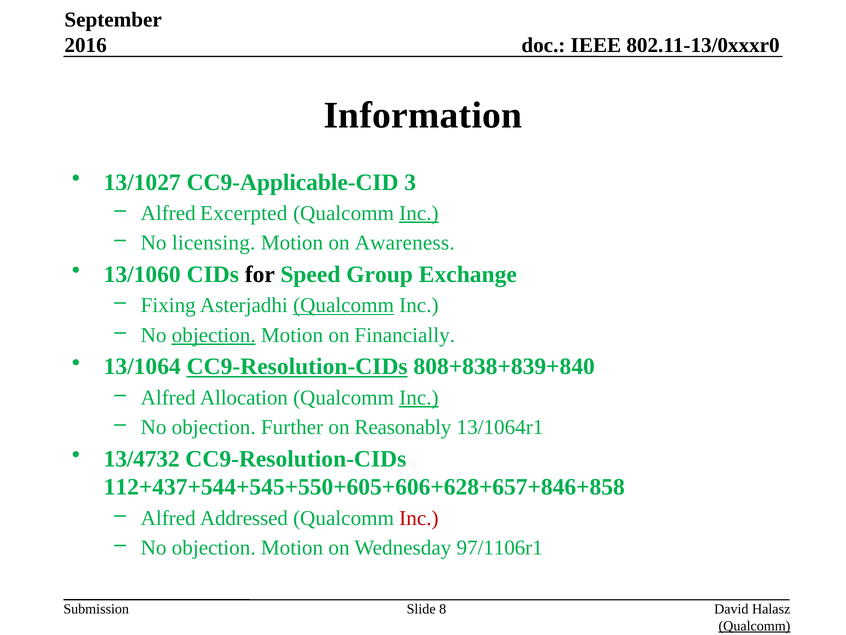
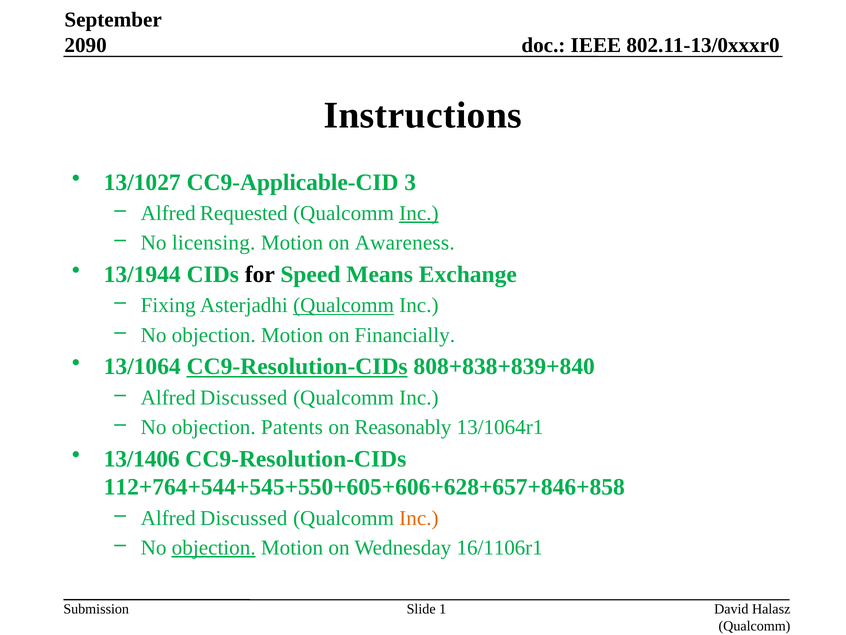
2016: 2016 -> 2090 (86, 45)
Information: Information -> Instructions (423, 115)
Excerpted: Excerpted -> Requested (244, 213)
13/1060: 13/1060 -> 13/1944 (142, 274)
Group: Group -> Means (380, 274)
objection underline: present -> none (214, 335)
Allocation: Allocation -> Discussed (244, 397)
Inc underline: present -> none (419, 397)
Further: Further -> Patents (292, 427)
13/4732: 13/4732 -> 13/1406 (142, 459)
112+437+544+545+550+605+606+628+657+846+858: 112+437+544+545+550+605+606+628+657+846+858 -> 112+764+544+545+550+605+606+628+657+846+858 (364, 487)
Addressed: Addressed -> Discussed (244, 518)
Inc colour: red -> orange (419, 518)
objection underline: none -> present (214, 547)
97/1106r1: 97/1106r1 -> 16/1106r1 (500, 547)
8: 8 -> 1 (443, 609)
Qualcomm underline: present -> none (754, 625)
